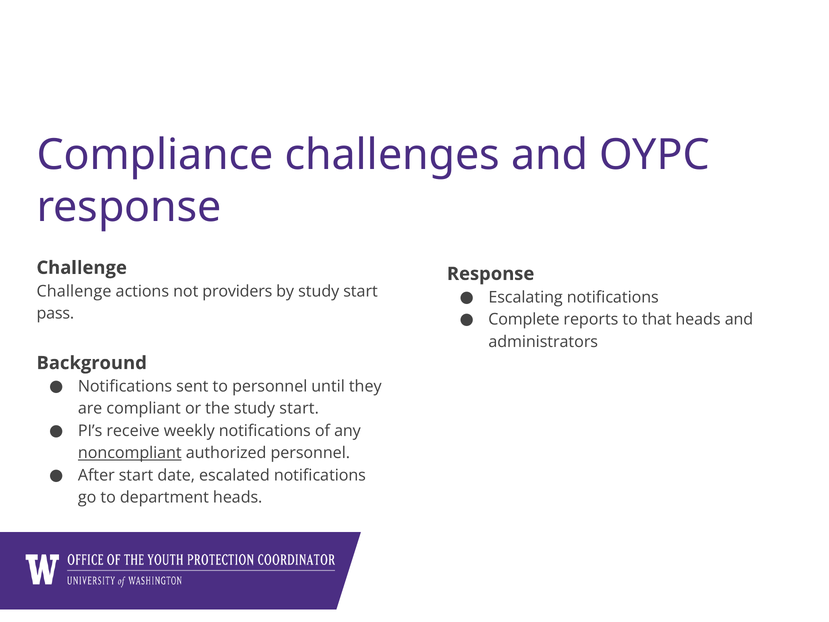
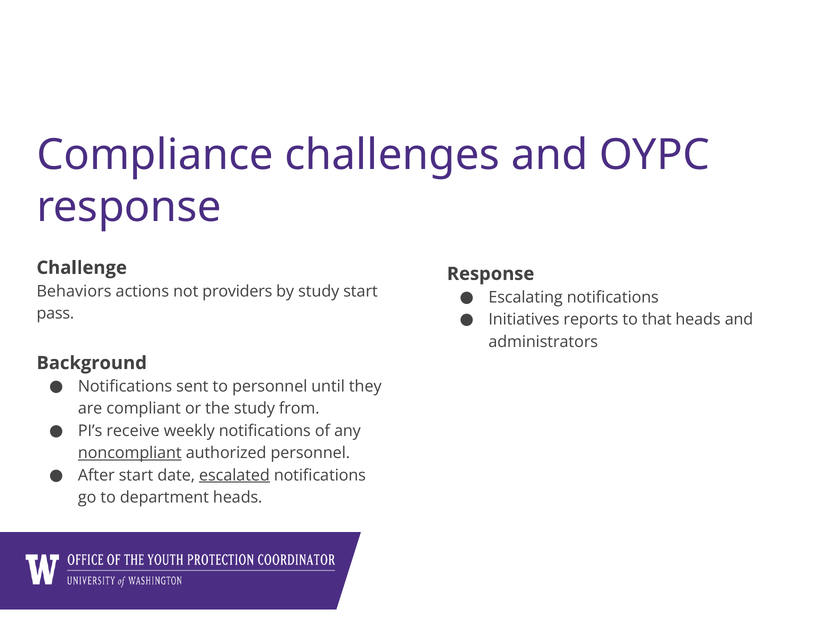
Challenge: Challenge -> Behaviors (74, 291)
Complete: Complete -> Initiatives (524, 319)
the study start: start -> from (299, 409)
escalated underline: none -> present (234, 475)
